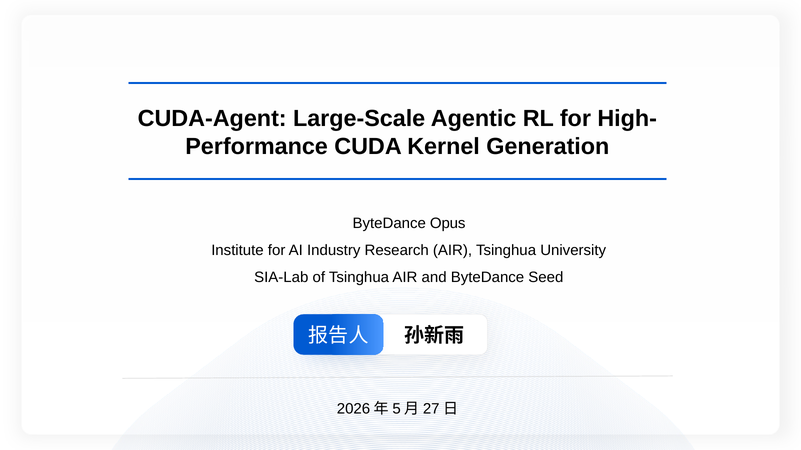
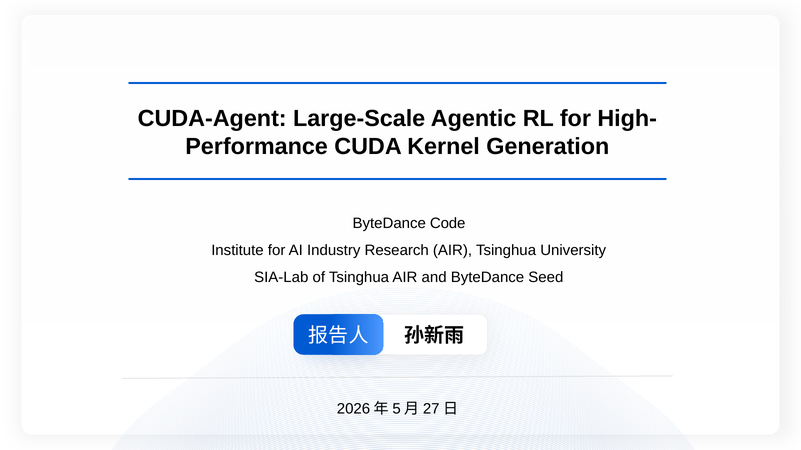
Opus: Opus -> Code (448, 224)
